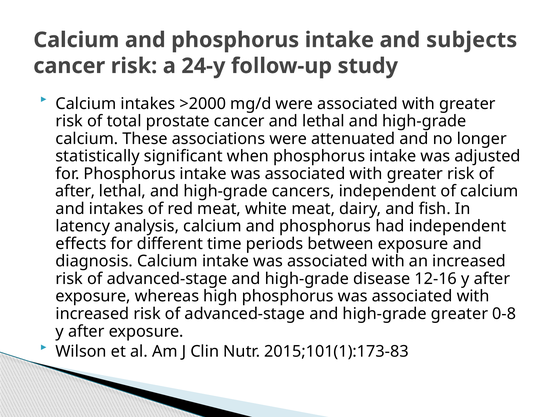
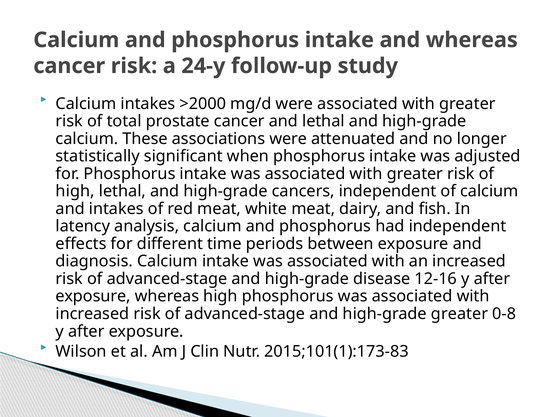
and subjects: subjects -> whereas (472, 40)
after: after -> high (75, 192)
